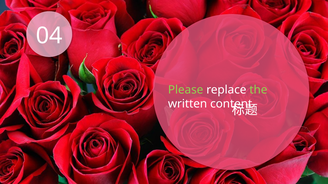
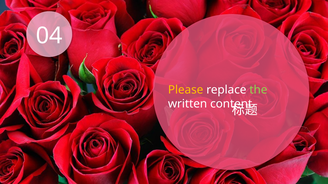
Please colour: light green -> yellow (186, 90)
